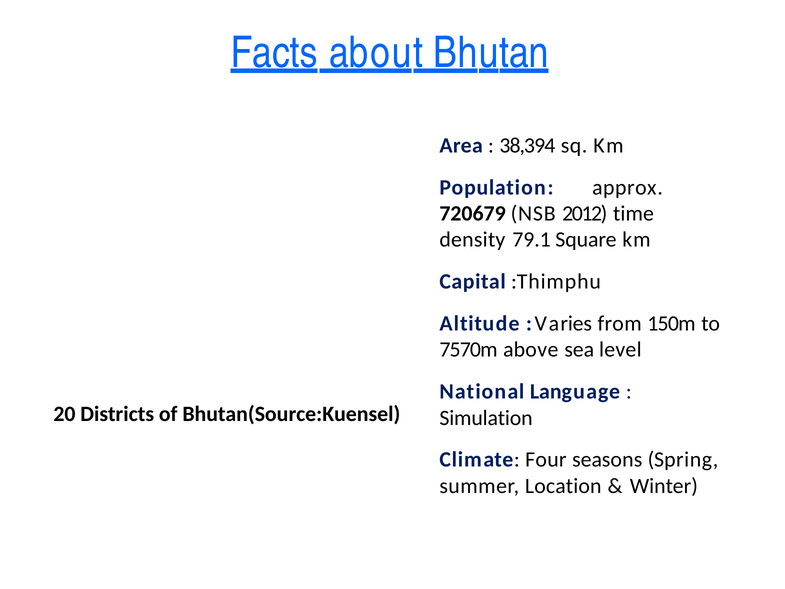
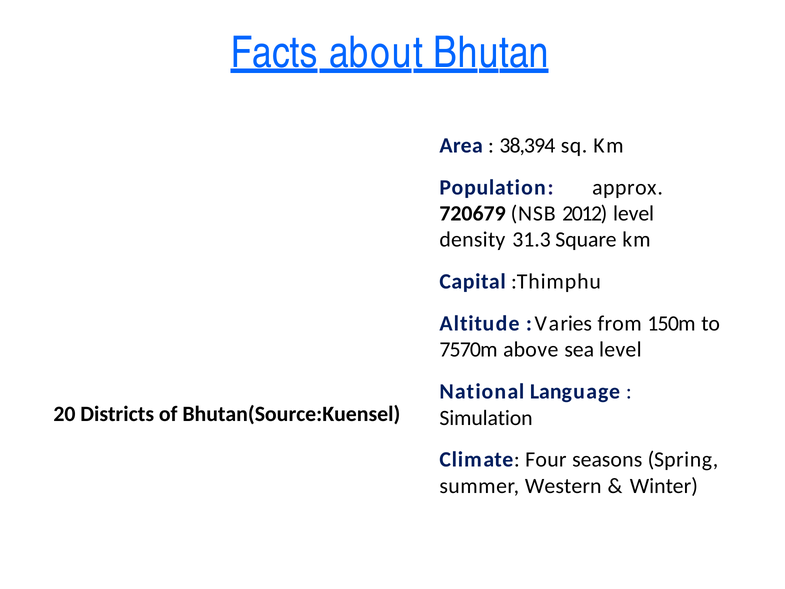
2012 time: time -> level (634, 213)
79.1: 79.1 -> 31.3 (532, 240)
Location: Location -> Western (563, 486)
